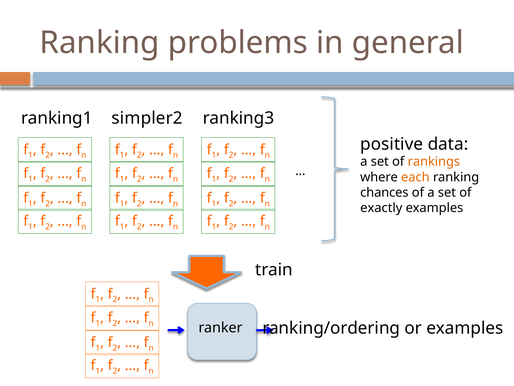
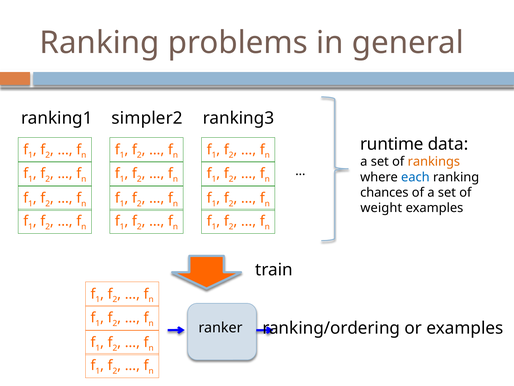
positive: positive -> runtime (392, 144)
each colour: orange -> blue (415, 177)
exactly: exactly -> weight (381, 208)
